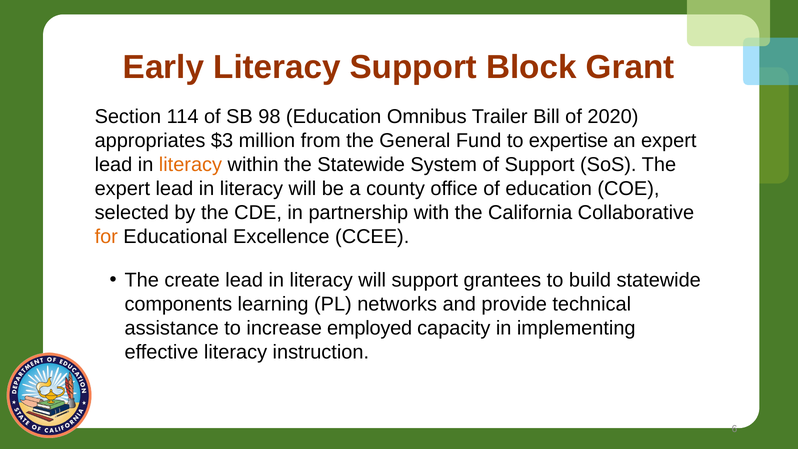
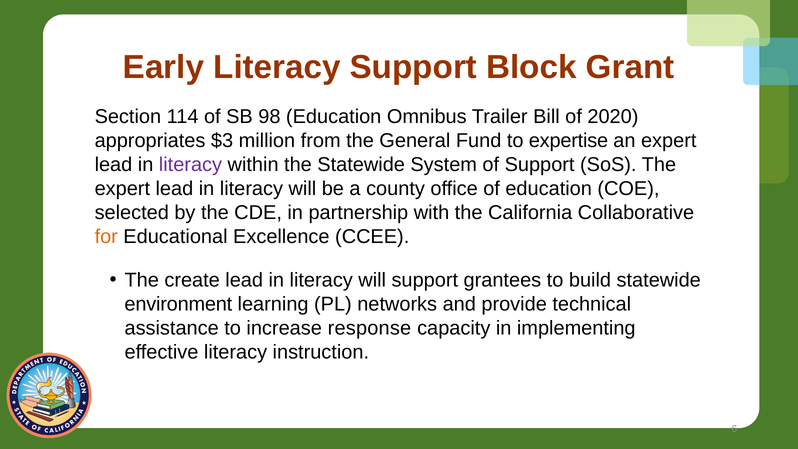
literacy colour: orange -> purple (190, 165)
components: components -> environment (178, 304)
employed: employed -> response (369, 328)
